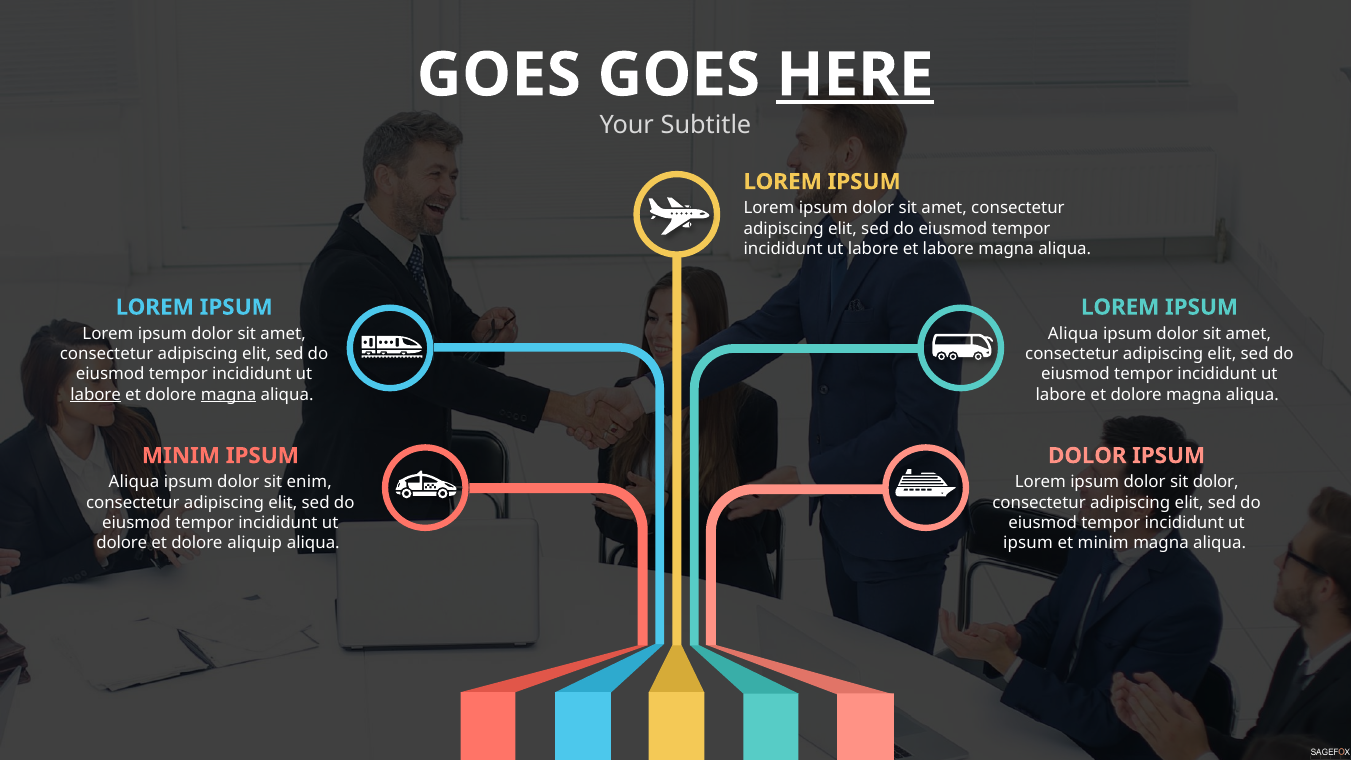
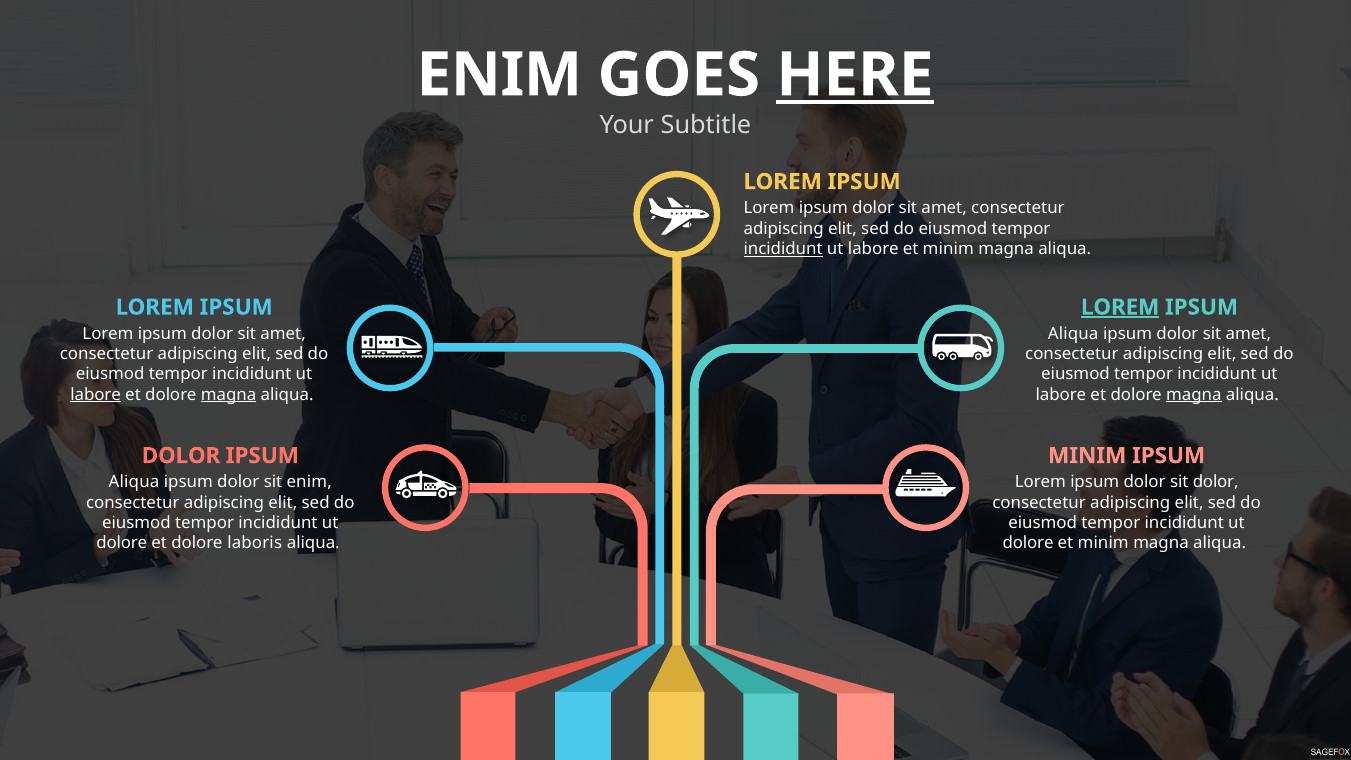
GOES: GOES -> ENIM (499, 75)
incididunt underline: none -> present (783, 249)
labore et labore: labore -> minim (948, 249)
LOREM underline: none -> present (1120, 307)
magna underline: none -> present (1194, 395)
MINIM: MINIM -> DOLOR (181, 456)
DOLOR: DOLOR -> MINIM (1087, 456)
aliquip: aliquip -> laboris (255, 543)
ipsum: ipsum -> dolore (1028, 543)
